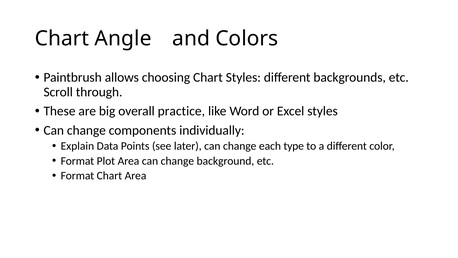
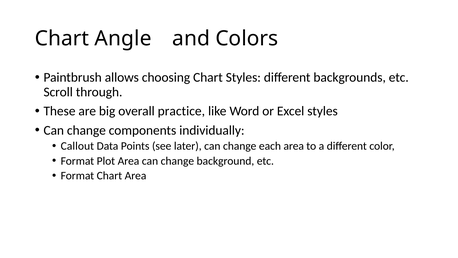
Explain: Explain -> Callout (77, 146)
each type: type -> area (294, 146)
